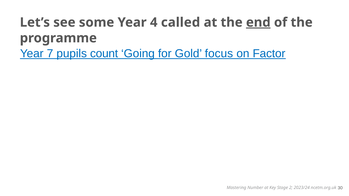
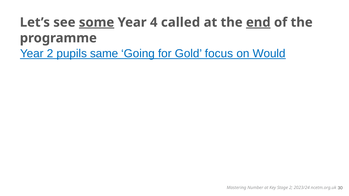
some underline: none -> present (97, 22)
Year 7: 7 -> 2 (50, 54)
count: count -> same (104, 54)
Factor: Factor -> Would (269, 54)
